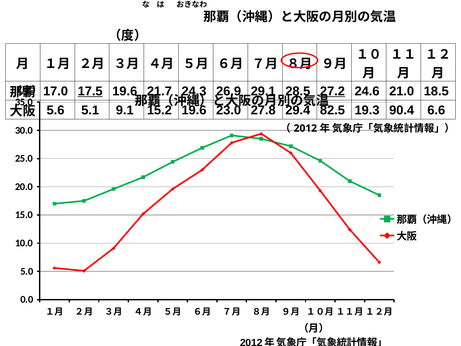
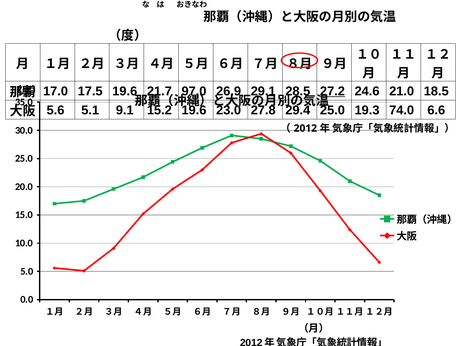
17.5 underline: present -> none (90, 91)
24.3: 24.3 -> 97.0 (194, 91)
82.5: 82.5 -> 25.0 (332, 110)
90.4: 90.4 -> 74.0 (402, 110)
